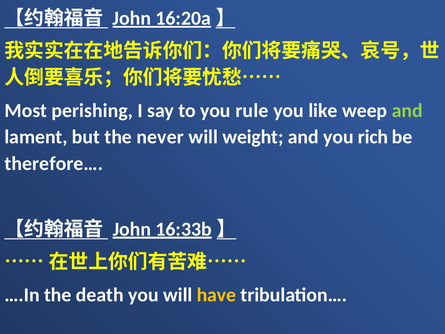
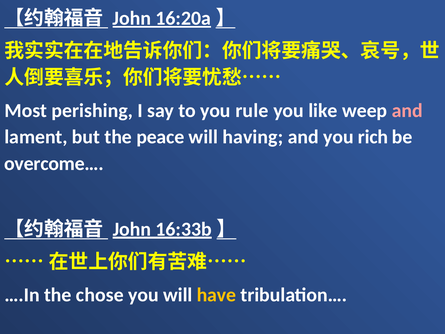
and colour: light green -> pink (407, 110)
never: never -> peace (160, 137)
weight: weight -> having (253, 137)
therefore…: therefore… -> overcome… (54, 164)
death: death -> chose (100, 295)
